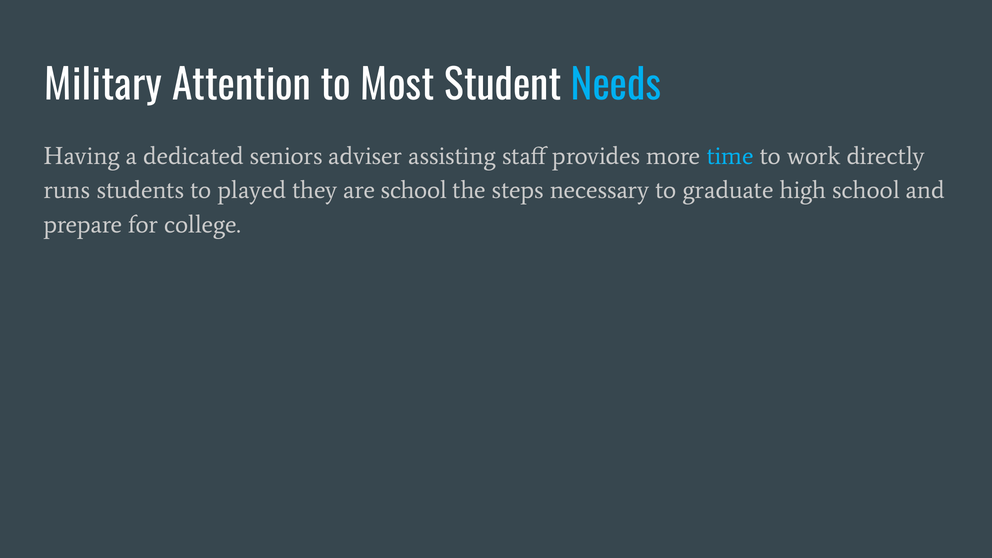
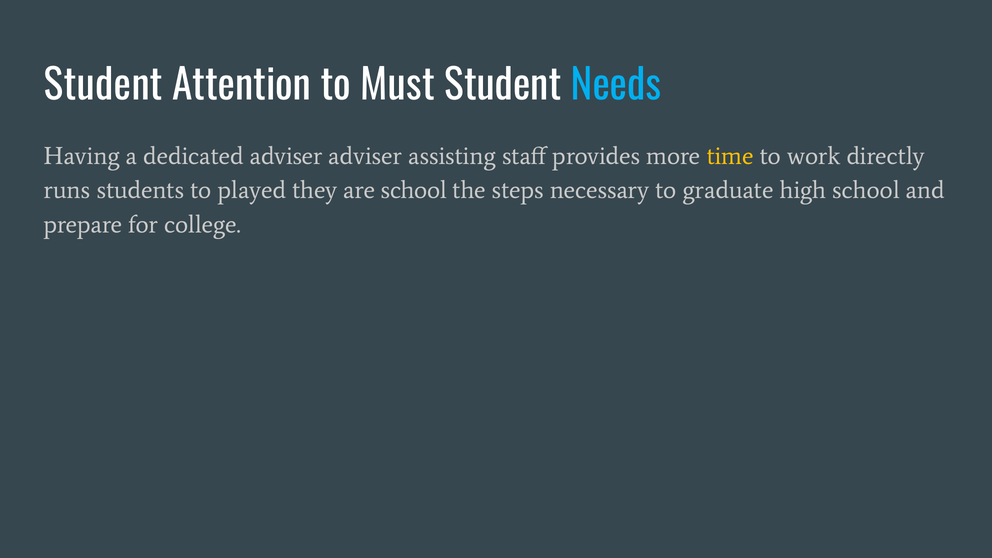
Military: Military -> Student (103, 86)
Most: Most -> Must (398, 86)
dedicated seniors: seniors -> adviser (286, 156)
time colour: light blue -> yellow (730, 156)
